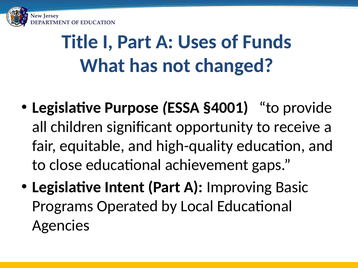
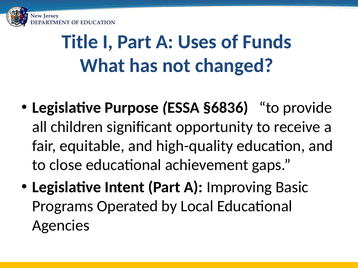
§4001: §4001 -> §6836 (226, 108)
